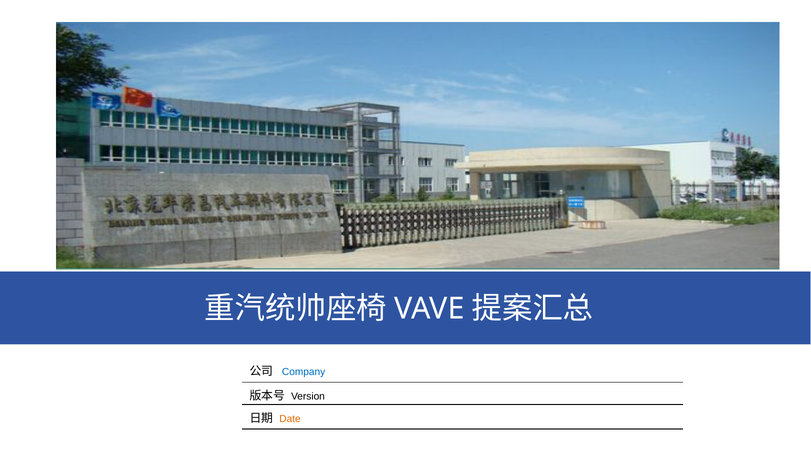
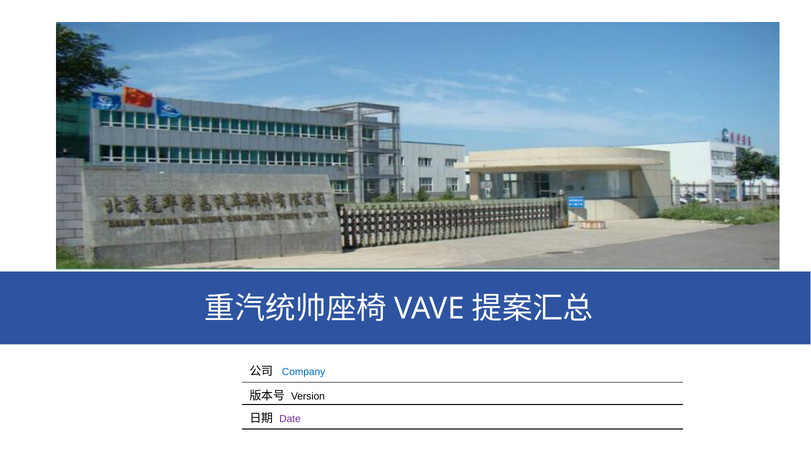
Date colour: orange -> purple (290, 419)
